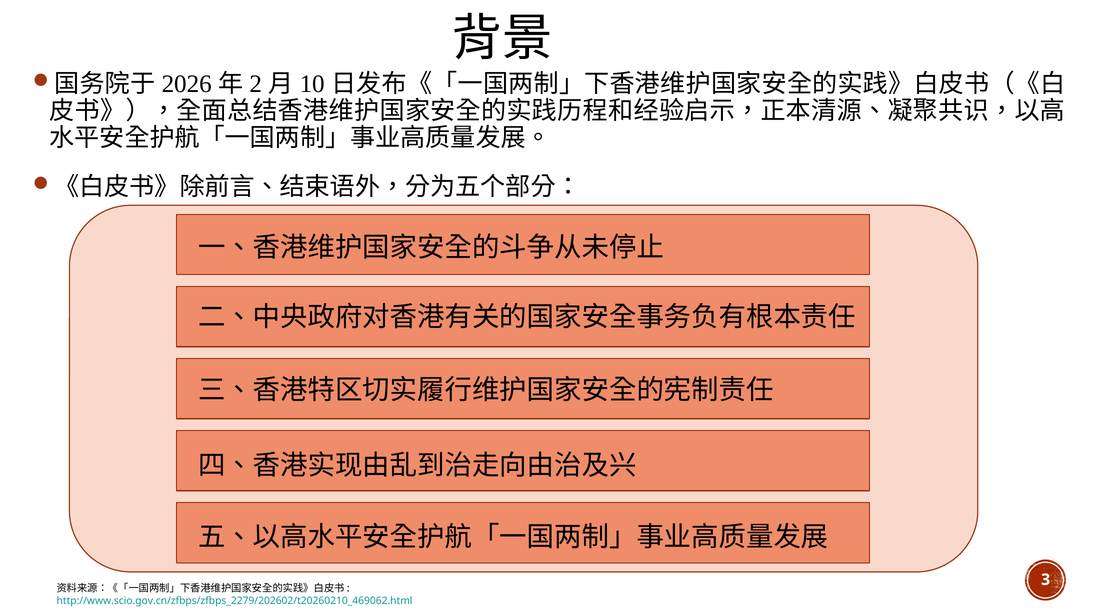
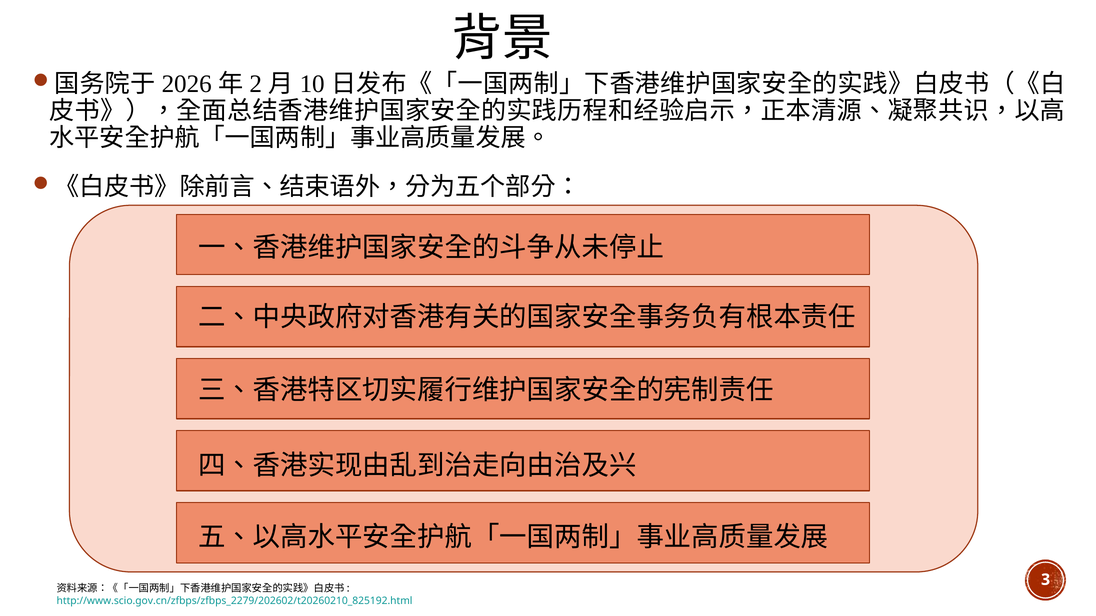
http://www.scio.gov.cn/zfbps/zfbps_2279/202602/t20260210_469062.html: http://www.scio.gov.cn/zfbps/zfbps_2279/202602/t20260210_469062.html -> http://www.scio.gov.cn/zfbps/zfbps_2279/202602/t20260210_825192.html (235, 601)
